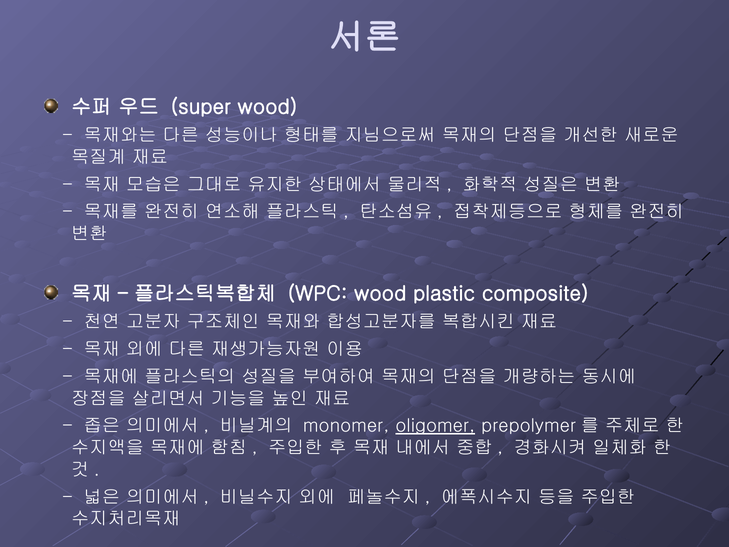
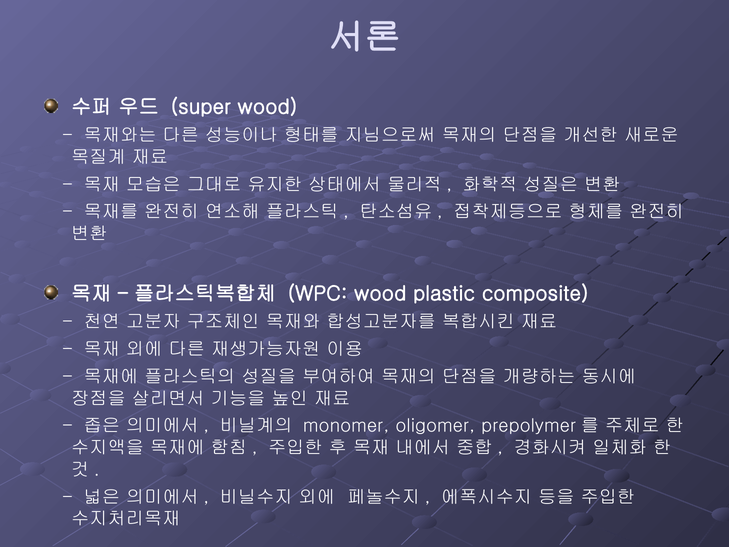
oligomer underline: present -> none (435, 426)
